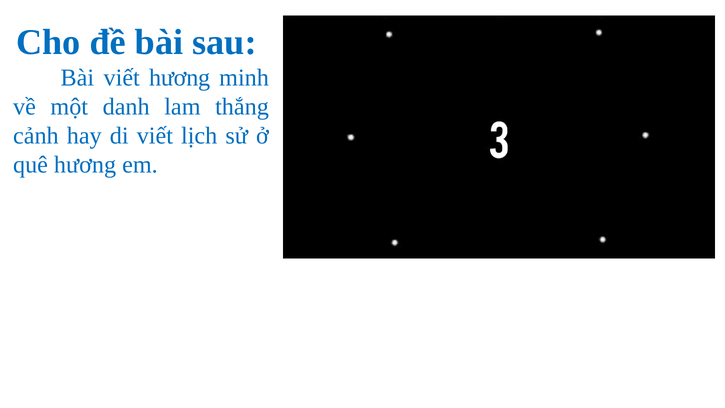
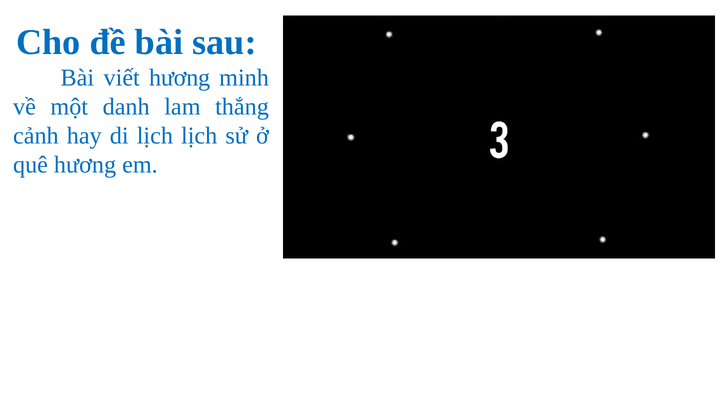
di viết: viết -> lịch (155, 136)
